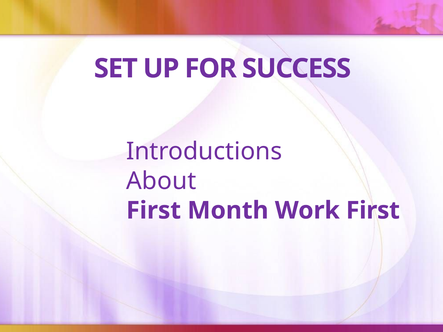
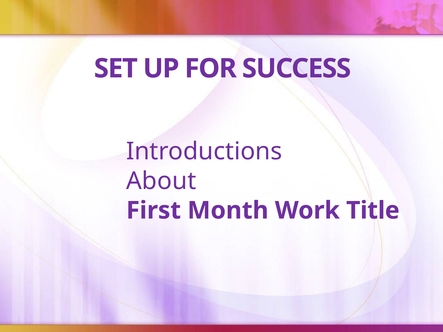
Work First: First -> Title (373, 211)
